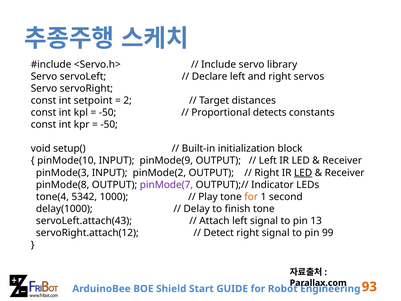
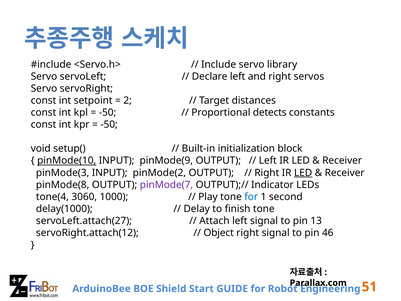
pinMode(10 underline: none -> present (67, 161)
5342: 5342 -> 3060 (84, 197)
for colour: orange -> blue (251, 197)
servoLeft.attach(43: servoLeft.attach(43 -> servoLeft.attach(27 (84, 221)
Detect: Detect -> Object (219, 233)
99: 99 -> 46 (328, 233)
93: 93 -> 51 (369, 287)
